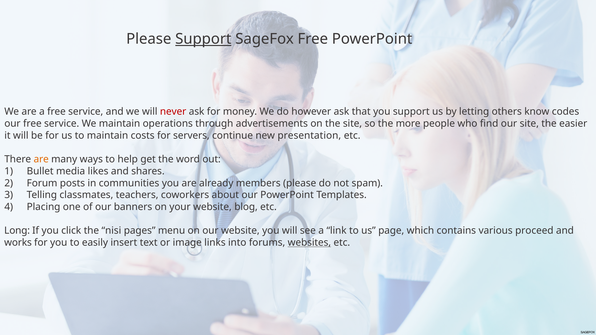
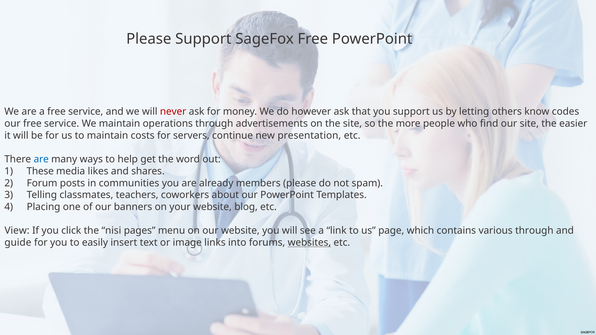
Support underline: present -> none (203, 39)
are colour: orange -> blue (41, 159)
Bullet: Bullet -> These (40, 171)
Long: Long -> View (17, 231)
various proceed: proceed -> through (534, 231)
works: works -> guide (18, 243)
